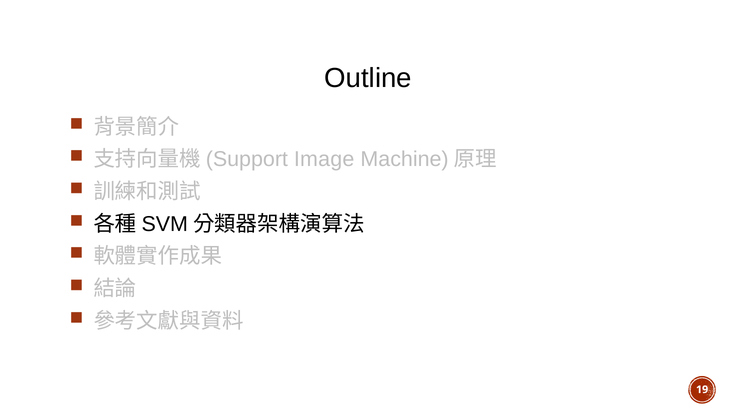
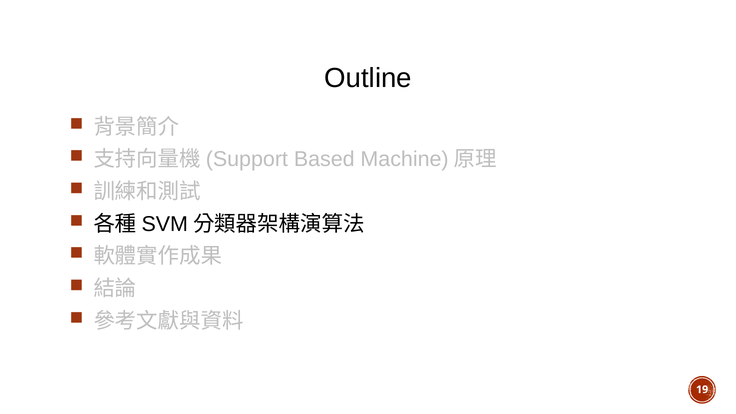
Image: Image -> Based (324, 159)
